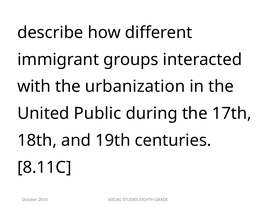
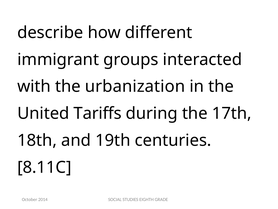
Public: Public -> Tariffs (98, 113)
